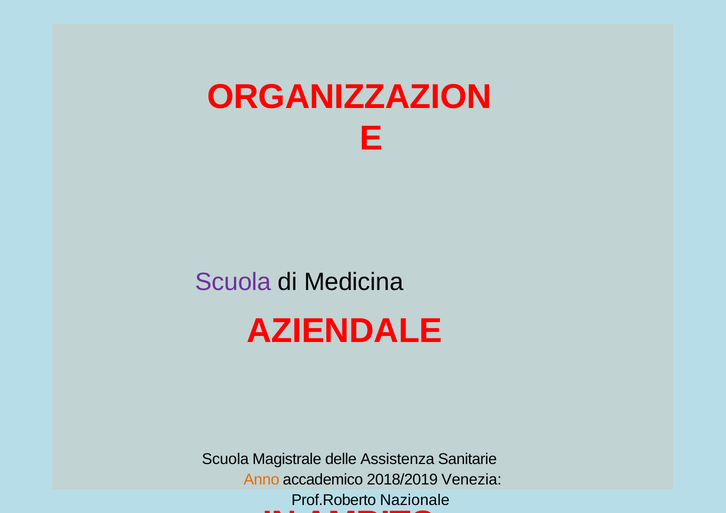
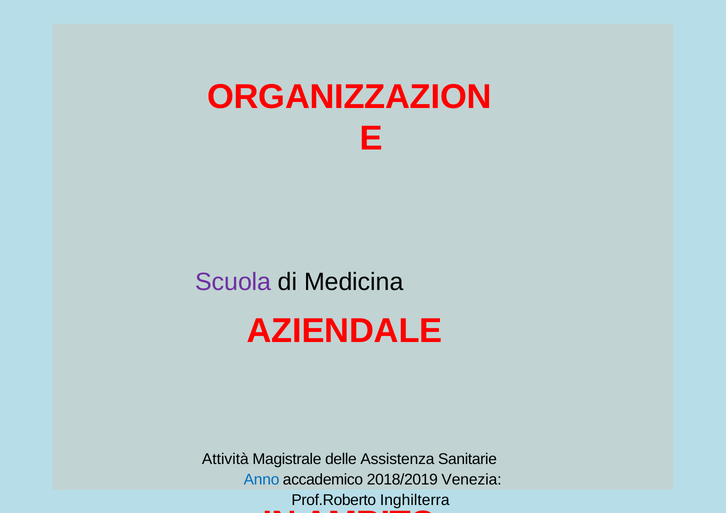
Scuola: Scuola -> Attività (225, 459)
Anno colour: orange -> blue (262, 480)
Nazionale: Nazionale -> Inghilterra (415, 500)
